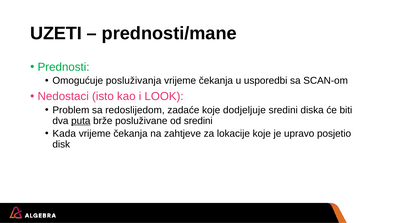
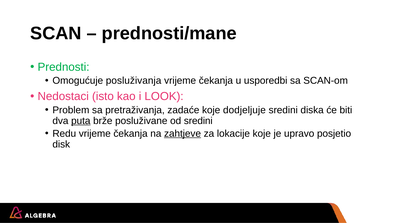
UZETI: UZETI -> SCAN (56, 33)
redoslijedom: redoslijedom -> pretraživanja (135, 110)
Kada: Kada -> Redu (64, 133)
zahtjeve underline: none -> present (183, 133)
